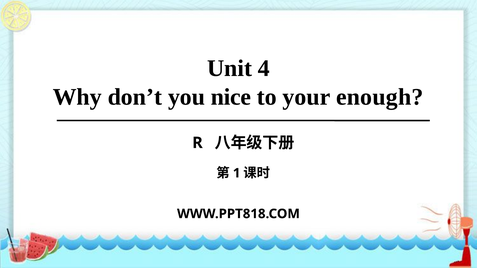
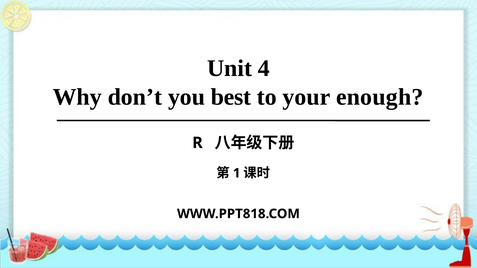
nice: nice -> best (231, 97)
